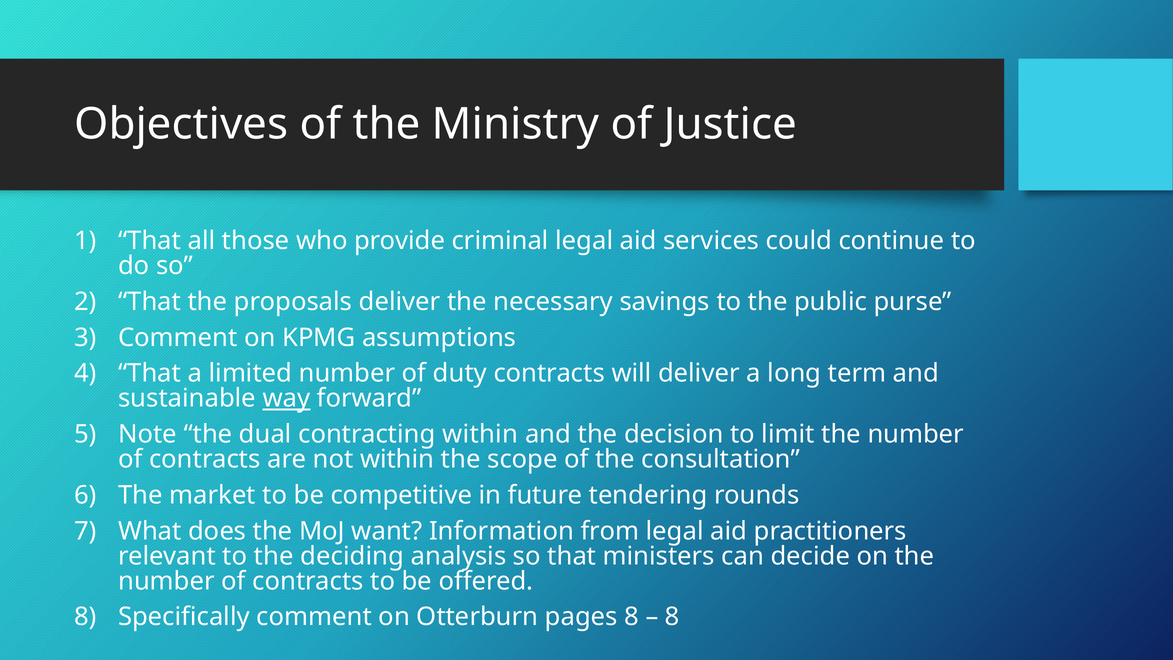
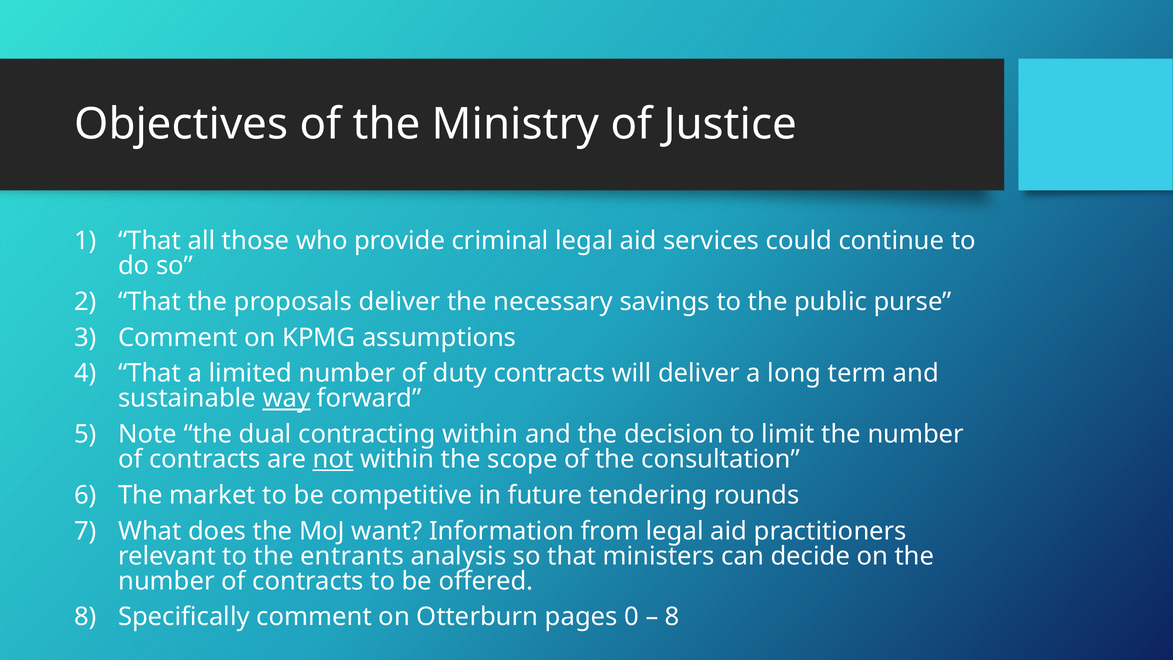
not underline: none -> present (333, 459)
deciding: deciding -> entrants (352, 556)
pages 8: 8 -> 0 (632, 617)
